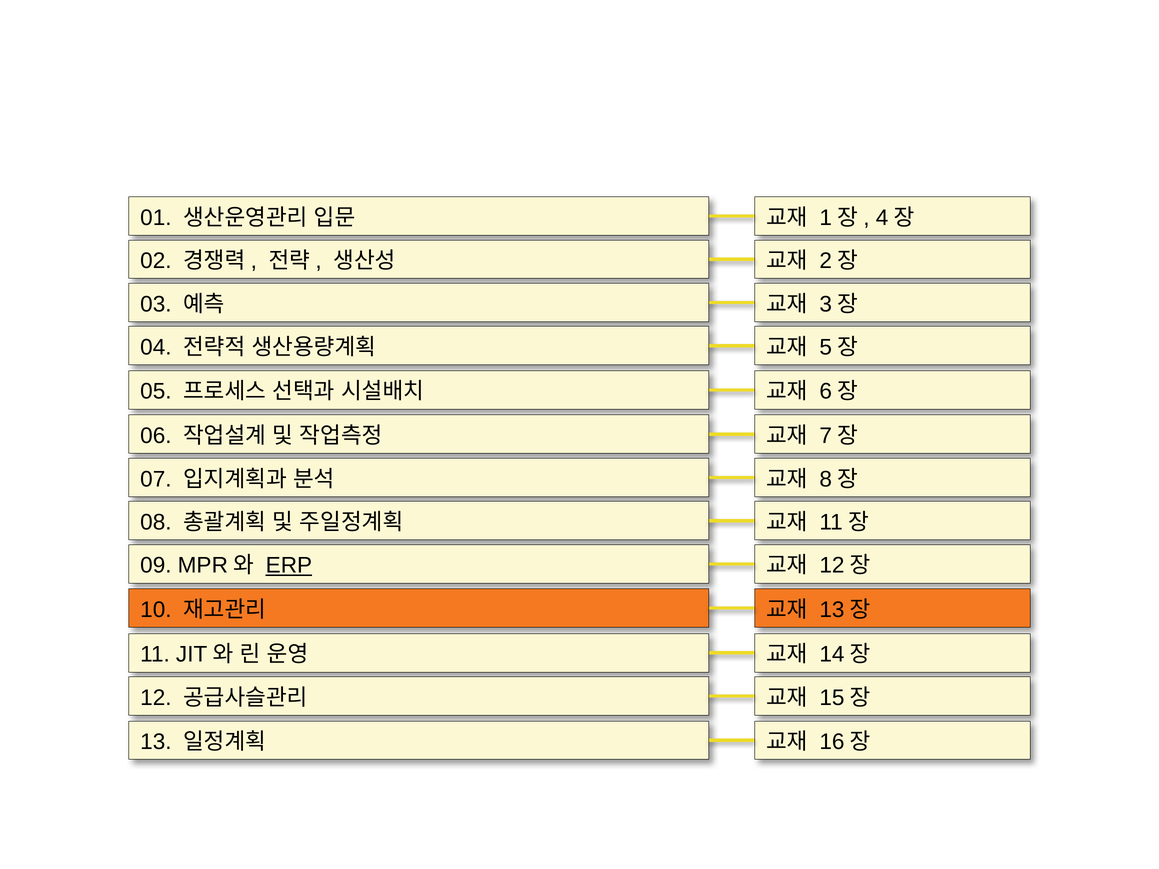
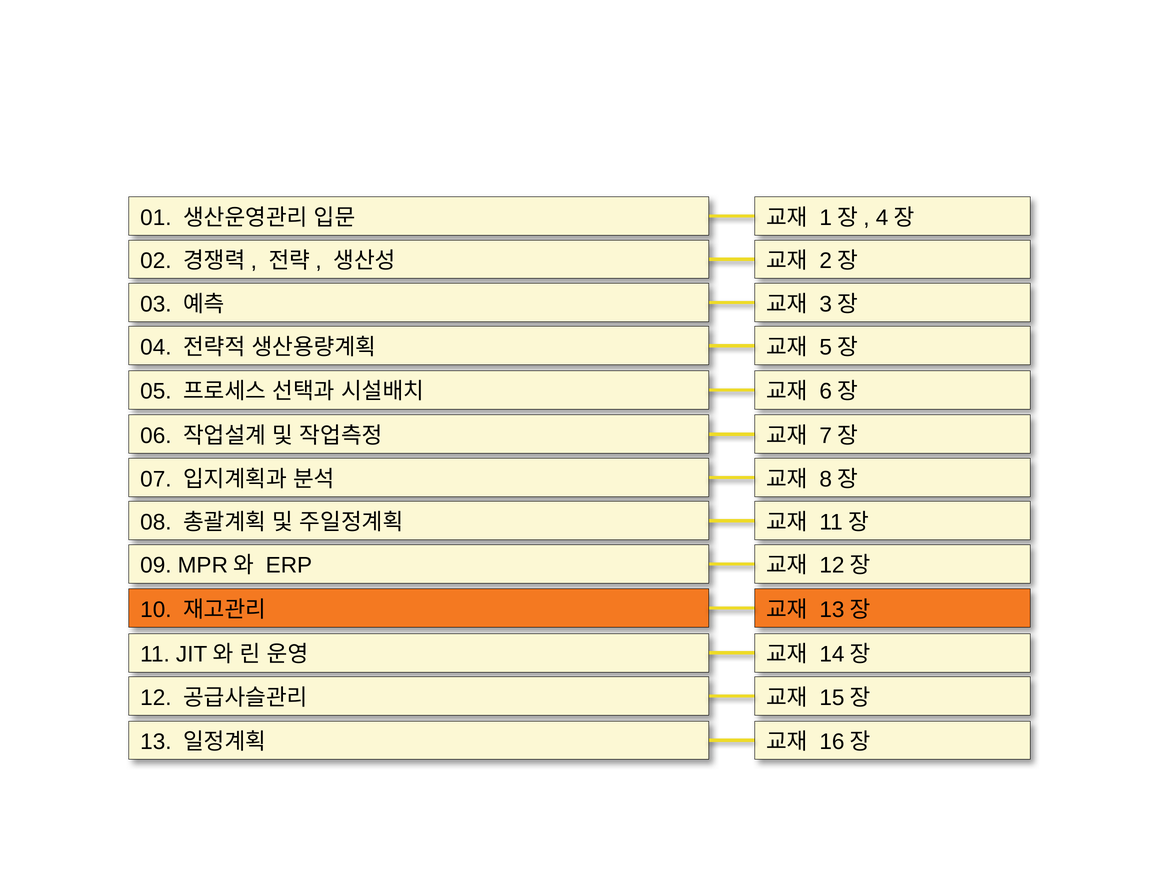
ERP underline: present -> none (289, 566)
